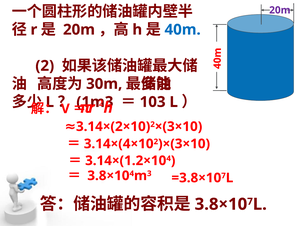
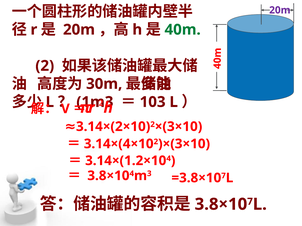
40m colour: blue -> green (183, 30)
